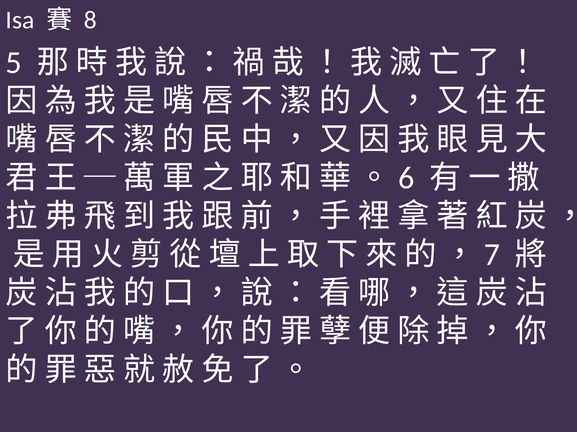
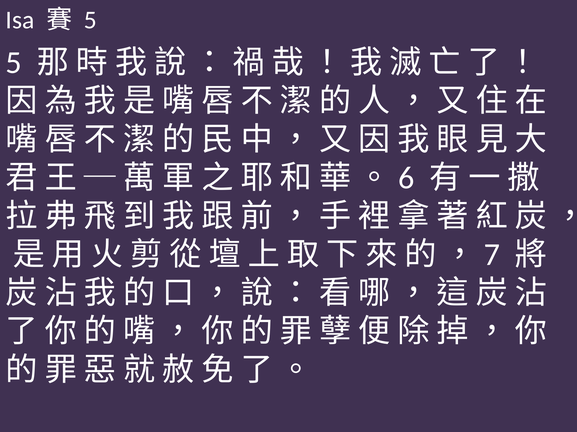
8: 8 -> 5 (90, 20)
